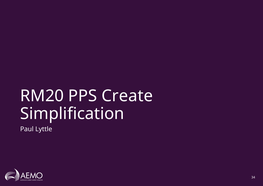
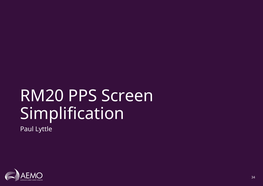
Create: Create -> Screen (127, 96)
